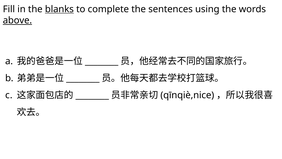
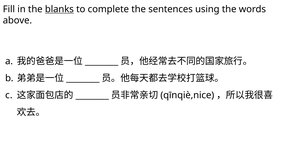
above underline: present -> none (17, 20)
